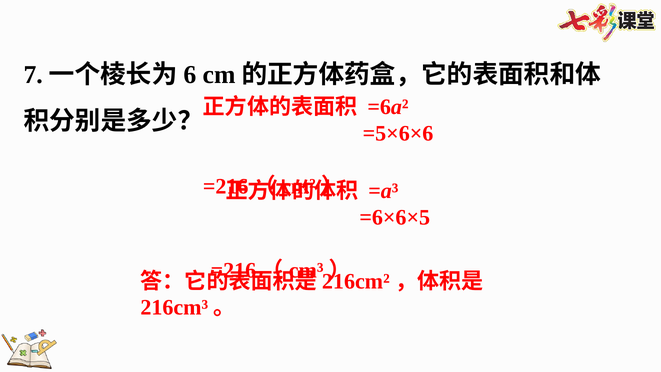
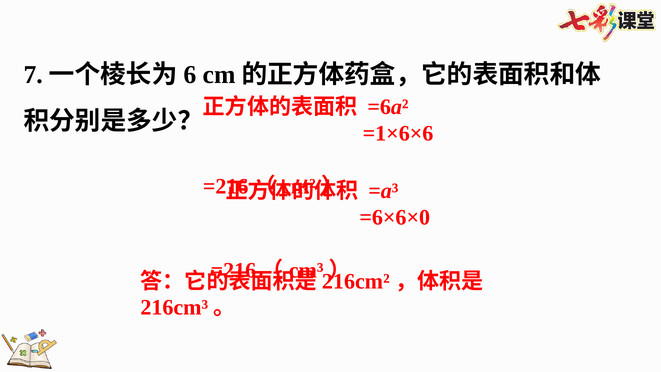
=5×6×6: =5×6×6 -> =1×6×6 (398, 134)
=6×6×5: =6×6×5 -> =6×6×0 (395, 217)
